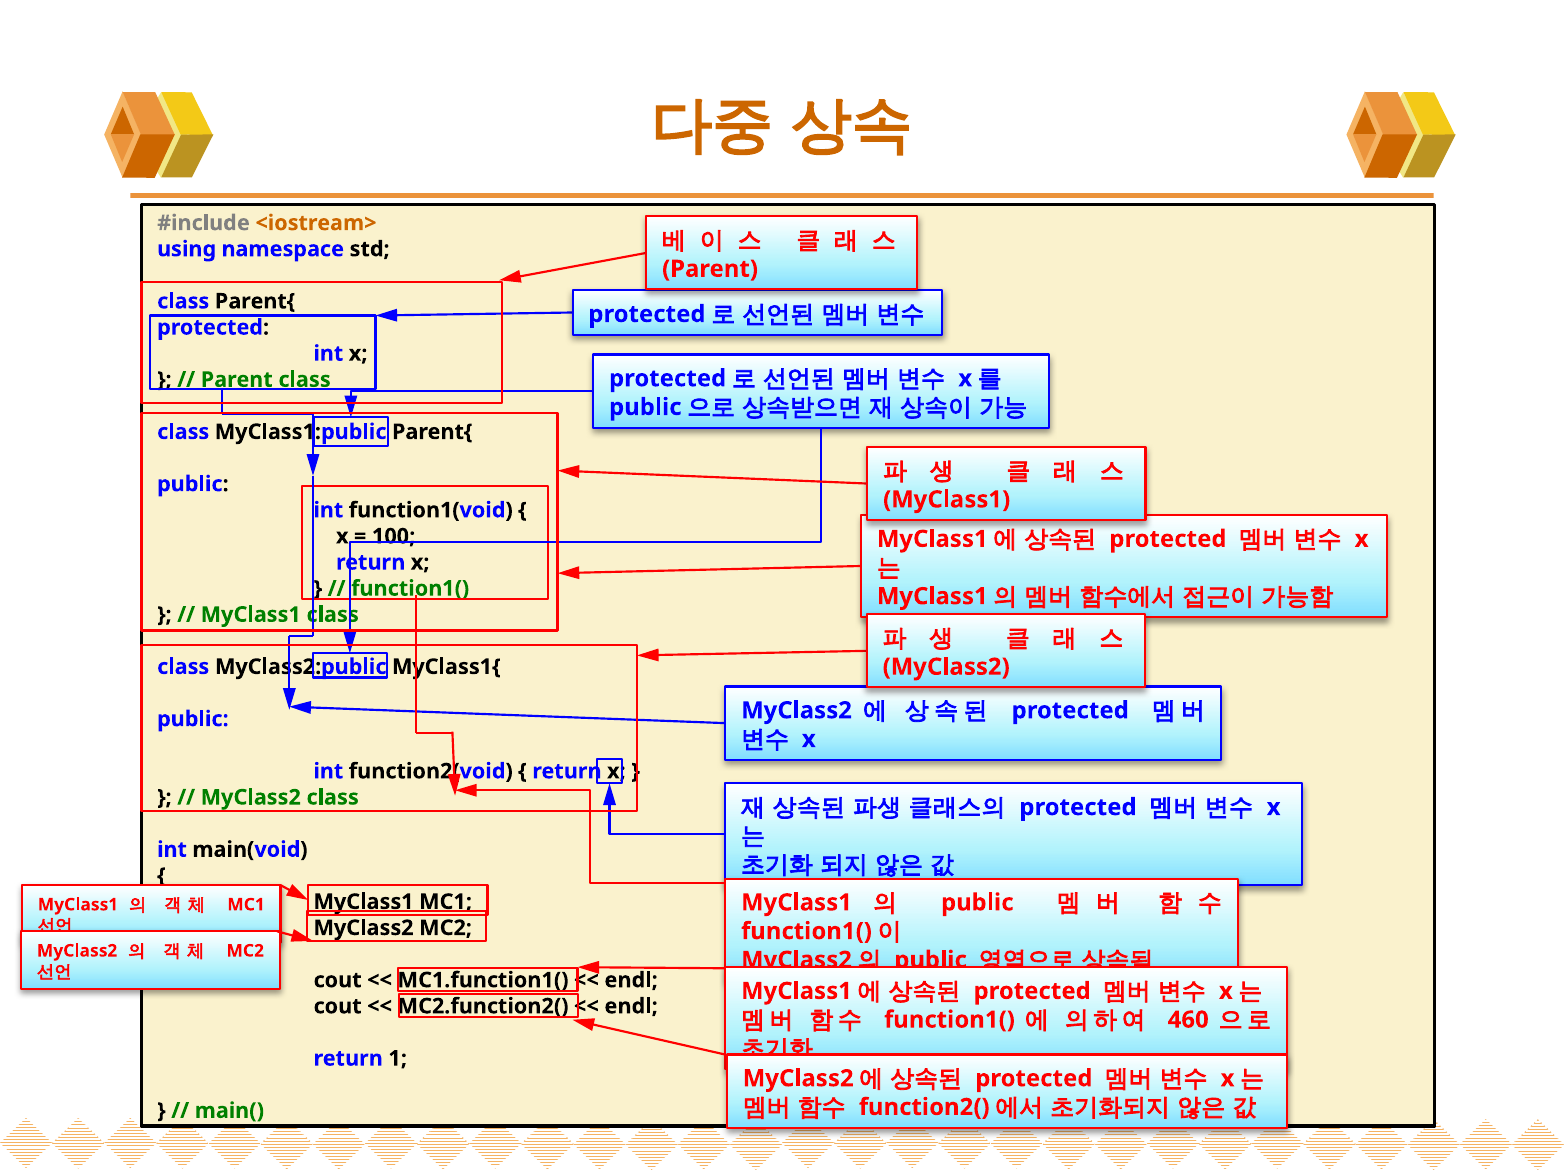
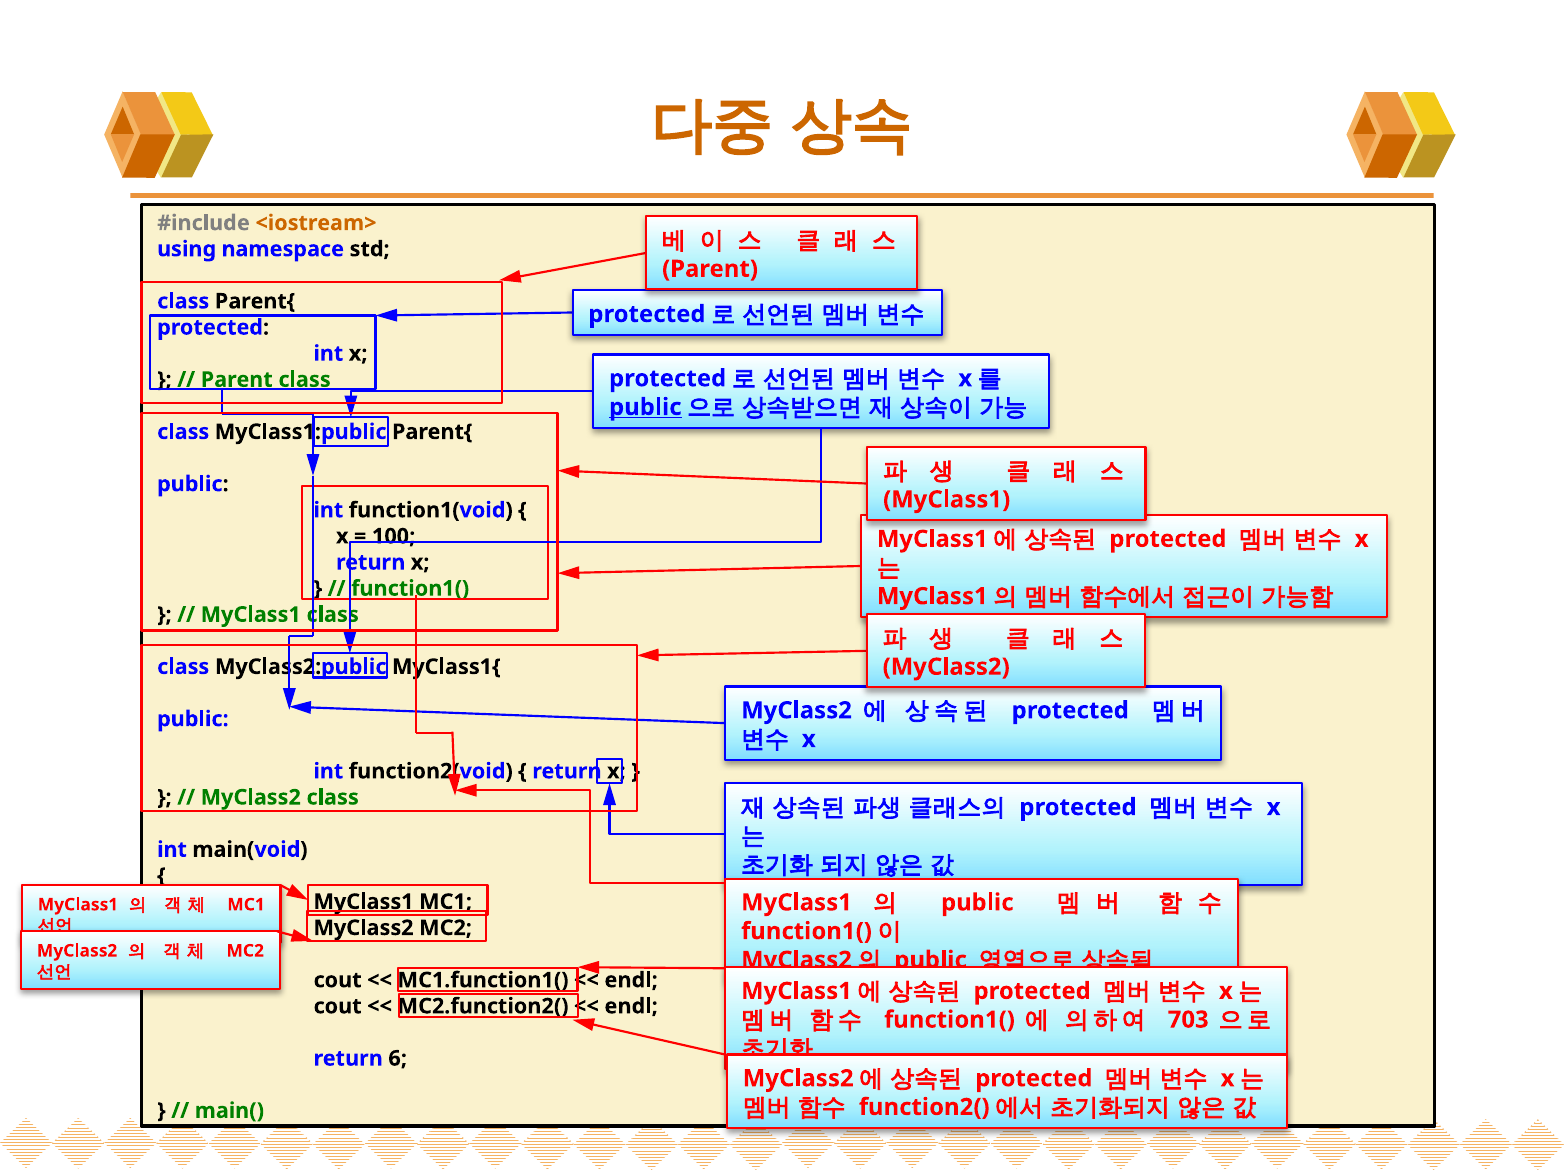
public underline: none -> present (645, 407)
460: 460 -> 703 (1188, 1020)
1: 1 -> 6 (398, 1058)
